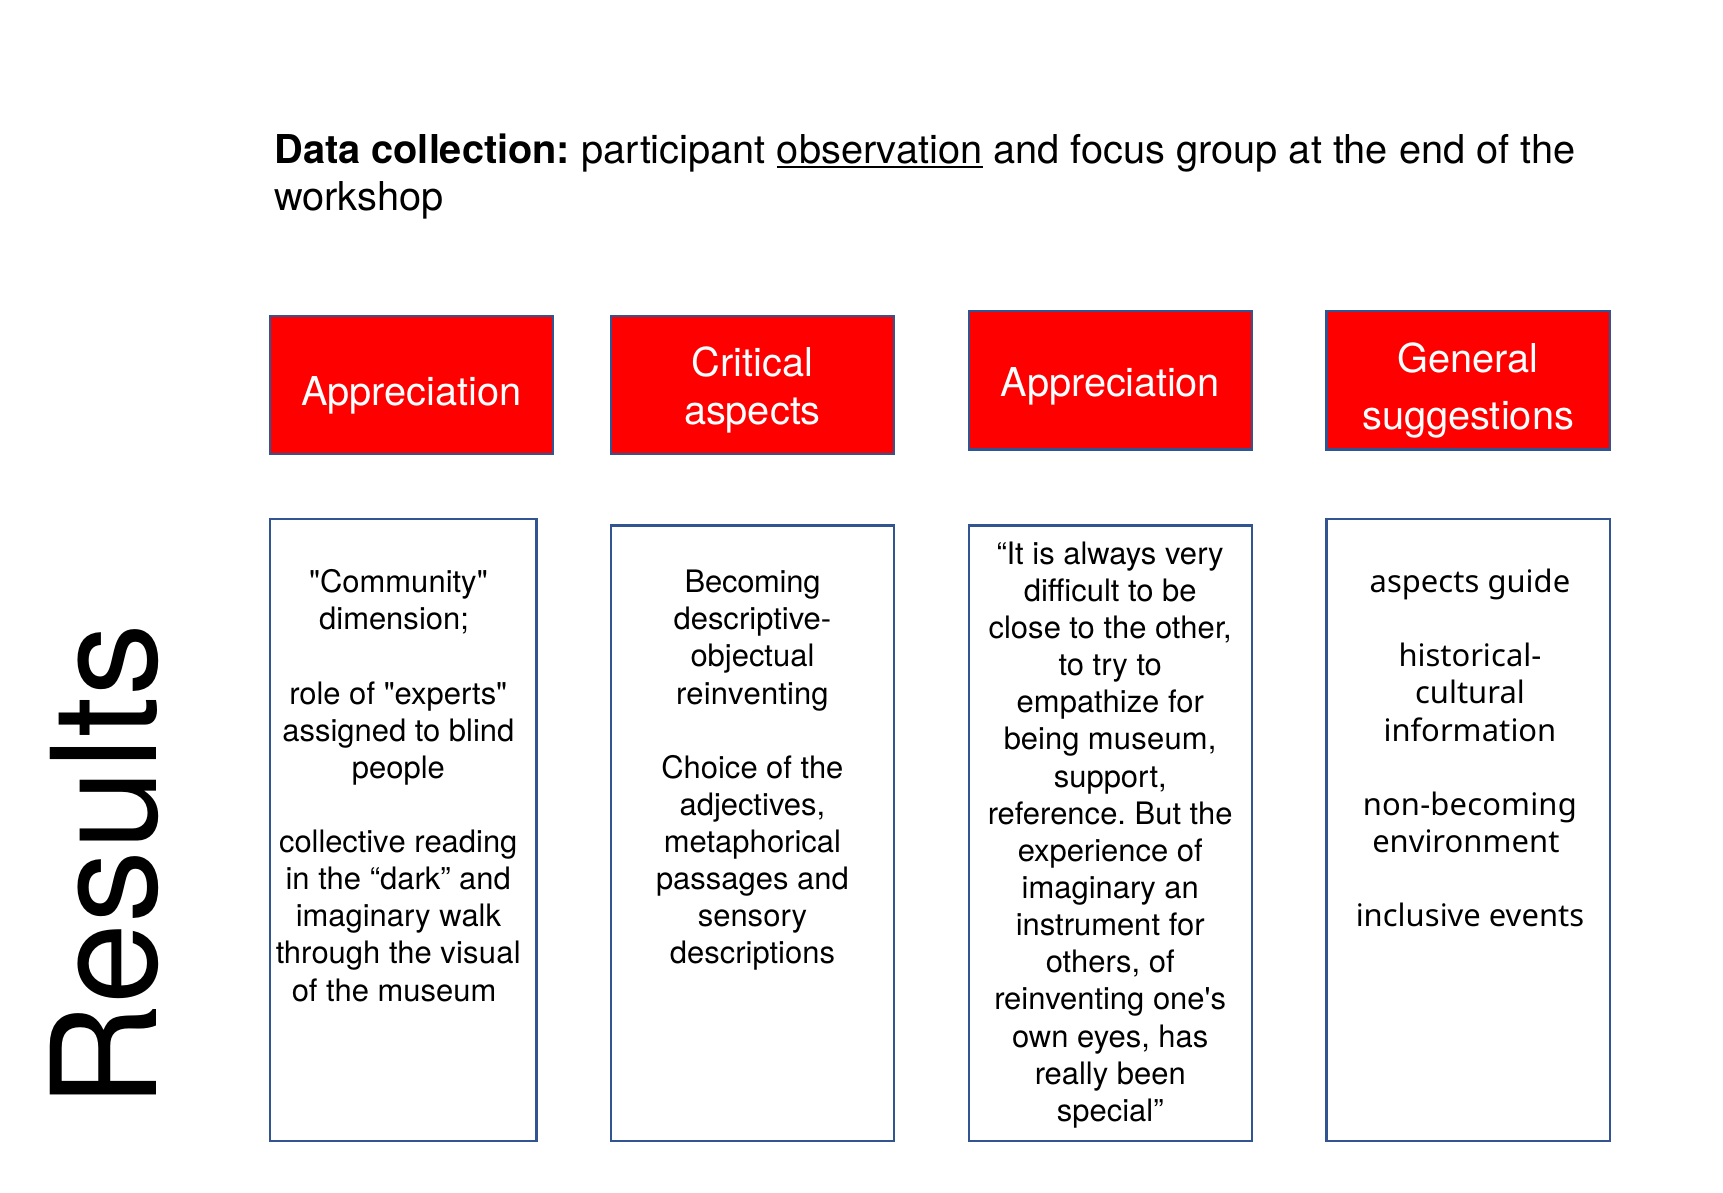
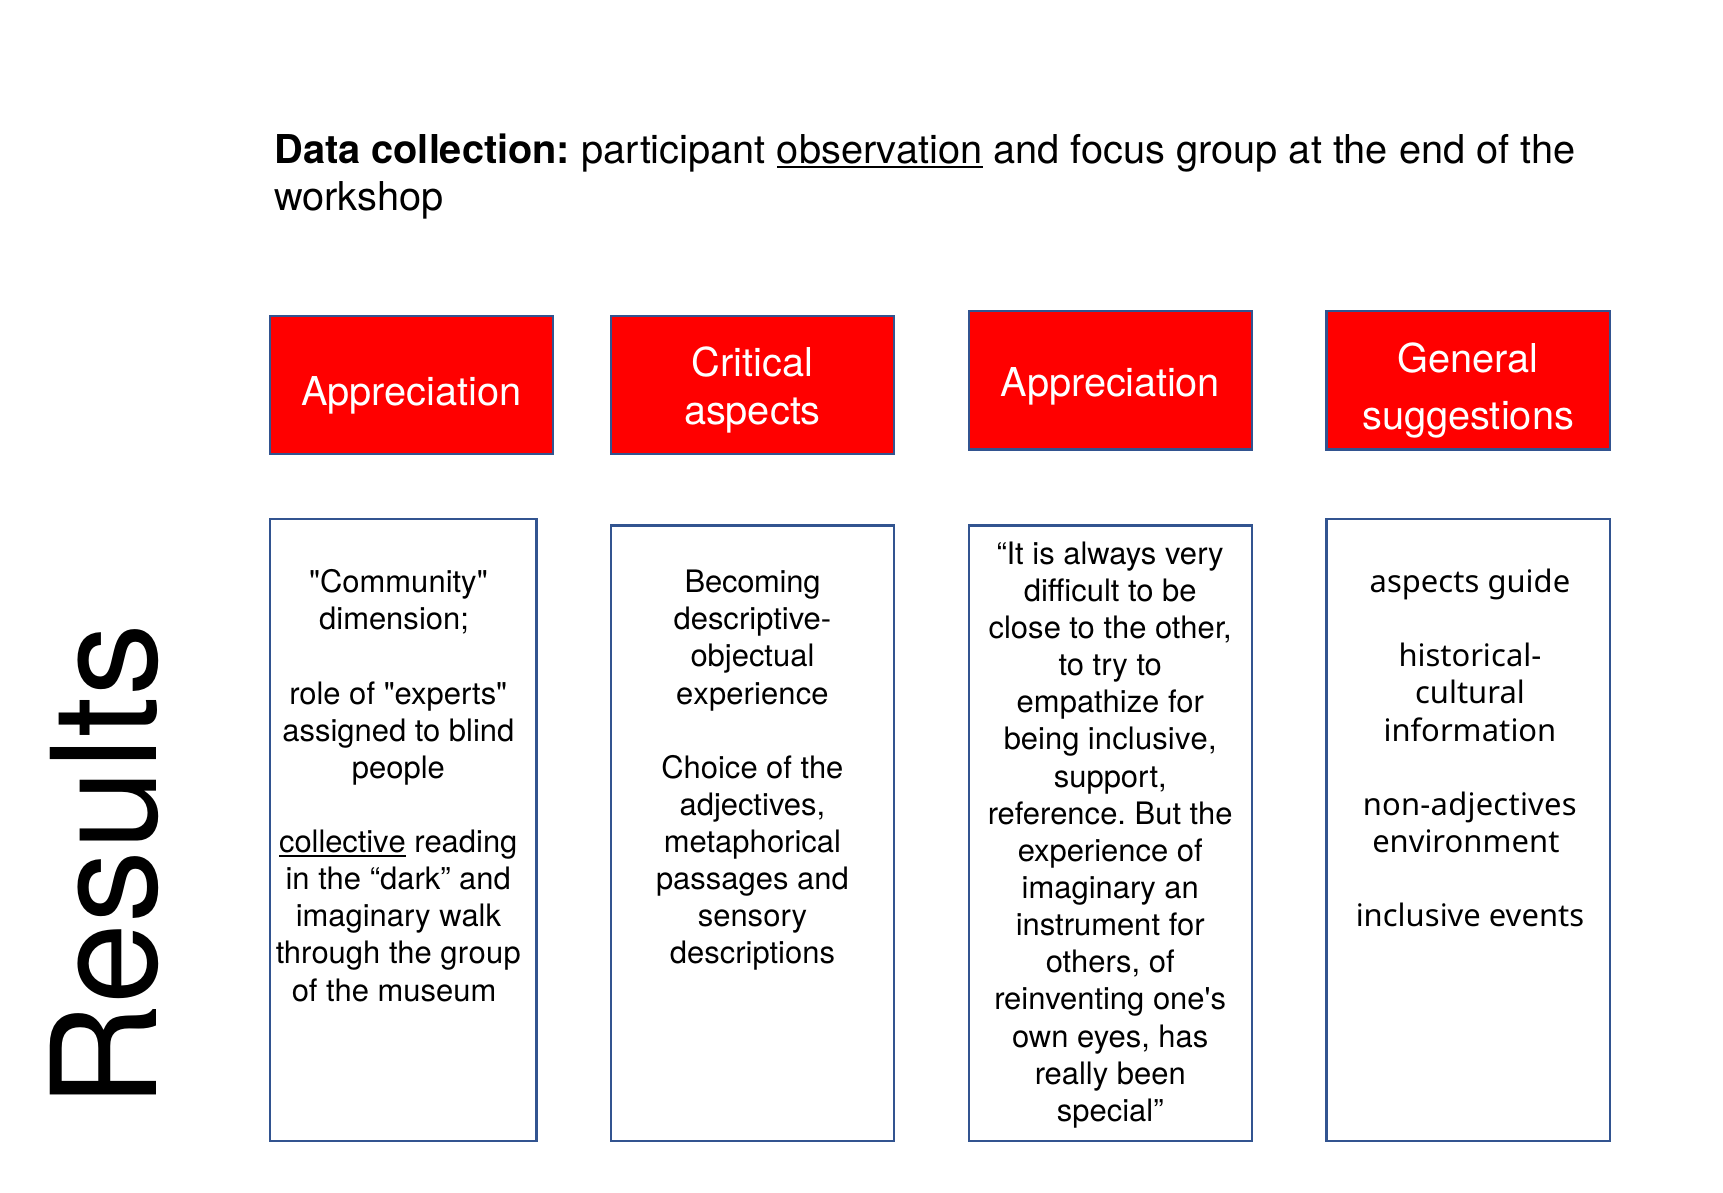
reinventing: reinventing -> experience (752, 694)
being museum: museum -> inclusive (1152, 740)
non-becoming: non-becoming -> non-adjectives (1470, 805)
collective underline: none -> present (342, 842)
the visual: visual -> group (481, 954)
